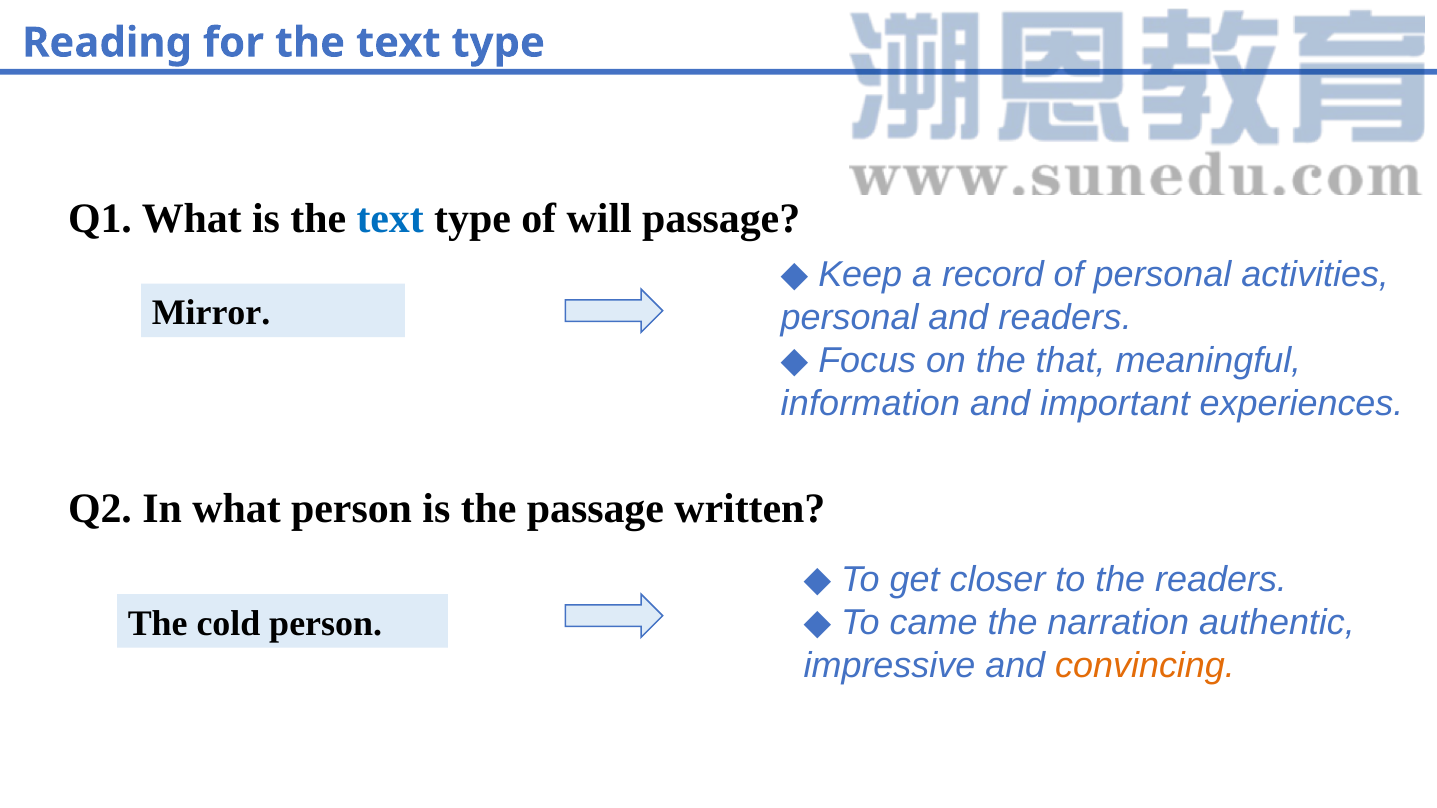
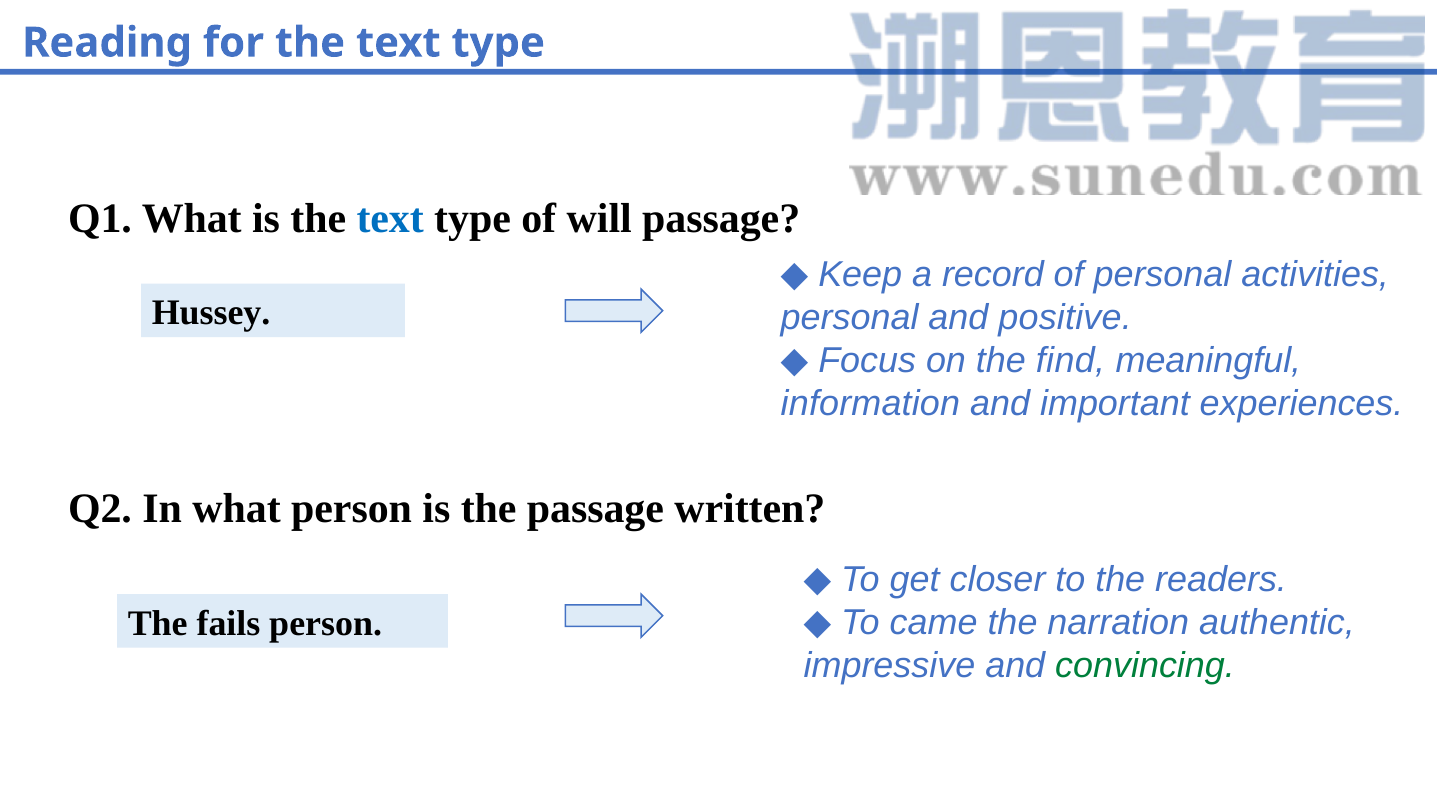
Mirror: Mirror -> Hussey (211, 313)
and readers: readers -> positive (1065, 318)
that: that -> find (1071, 361)
cold: cold -> fails (228, 624)
convincing colour: orange -> green (1145, 666)
